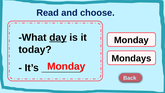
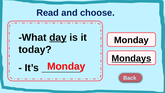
Mondays underline: none -> present (131, 58)
